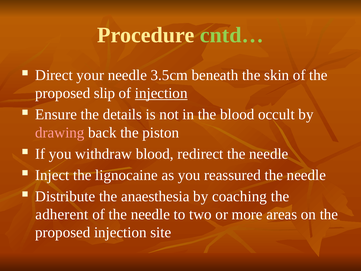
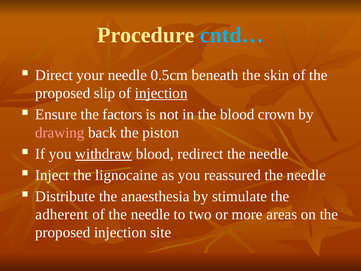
cntd… colour: light green -> light blue (232, 35)
3.5cm: 3.5cm -> 0.5cm (169, 75)
details: details -> factors (122, 114)
occult: occult -> crown (276, 114)
withdraw underline: none -> present (104, 154)
coaching: coaching -> stimulate (240, 196)
